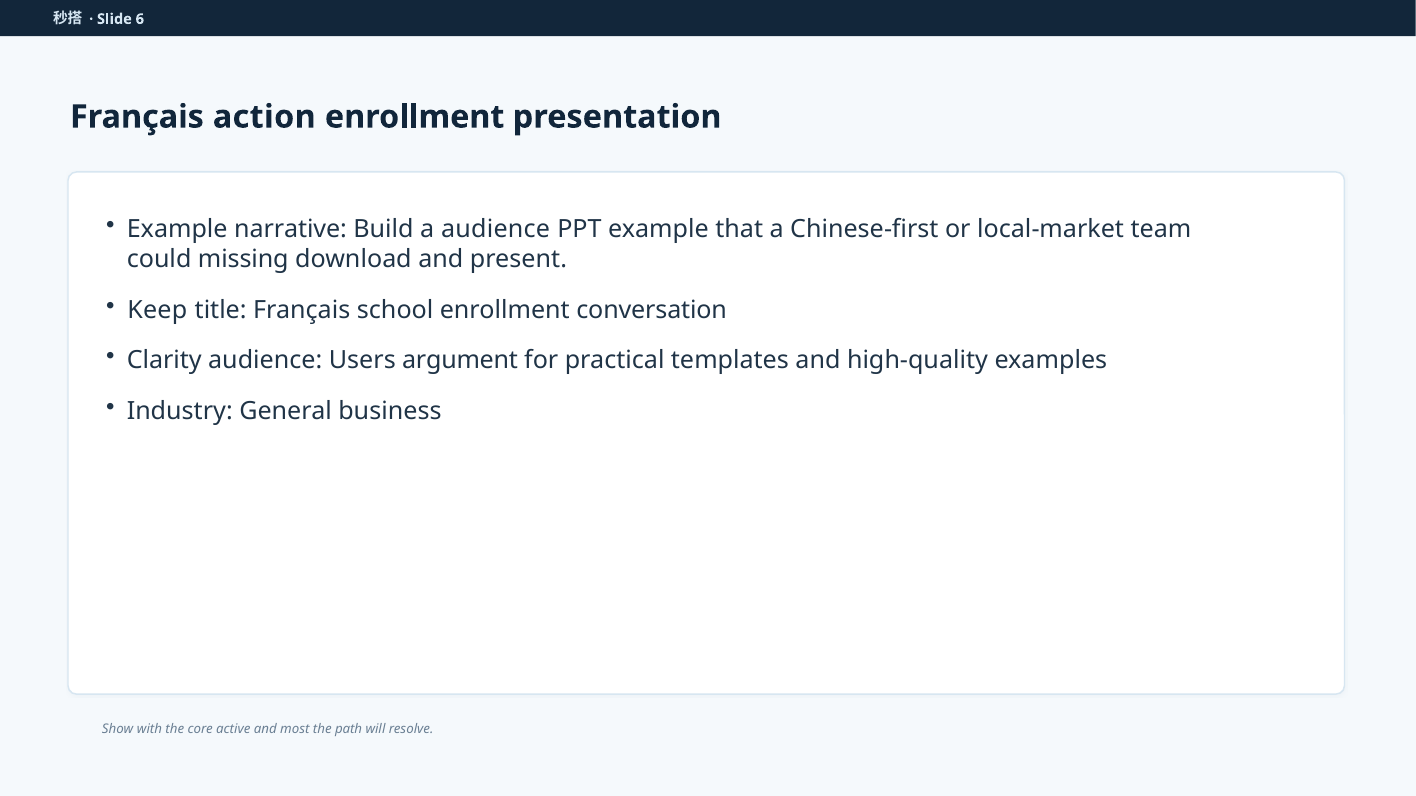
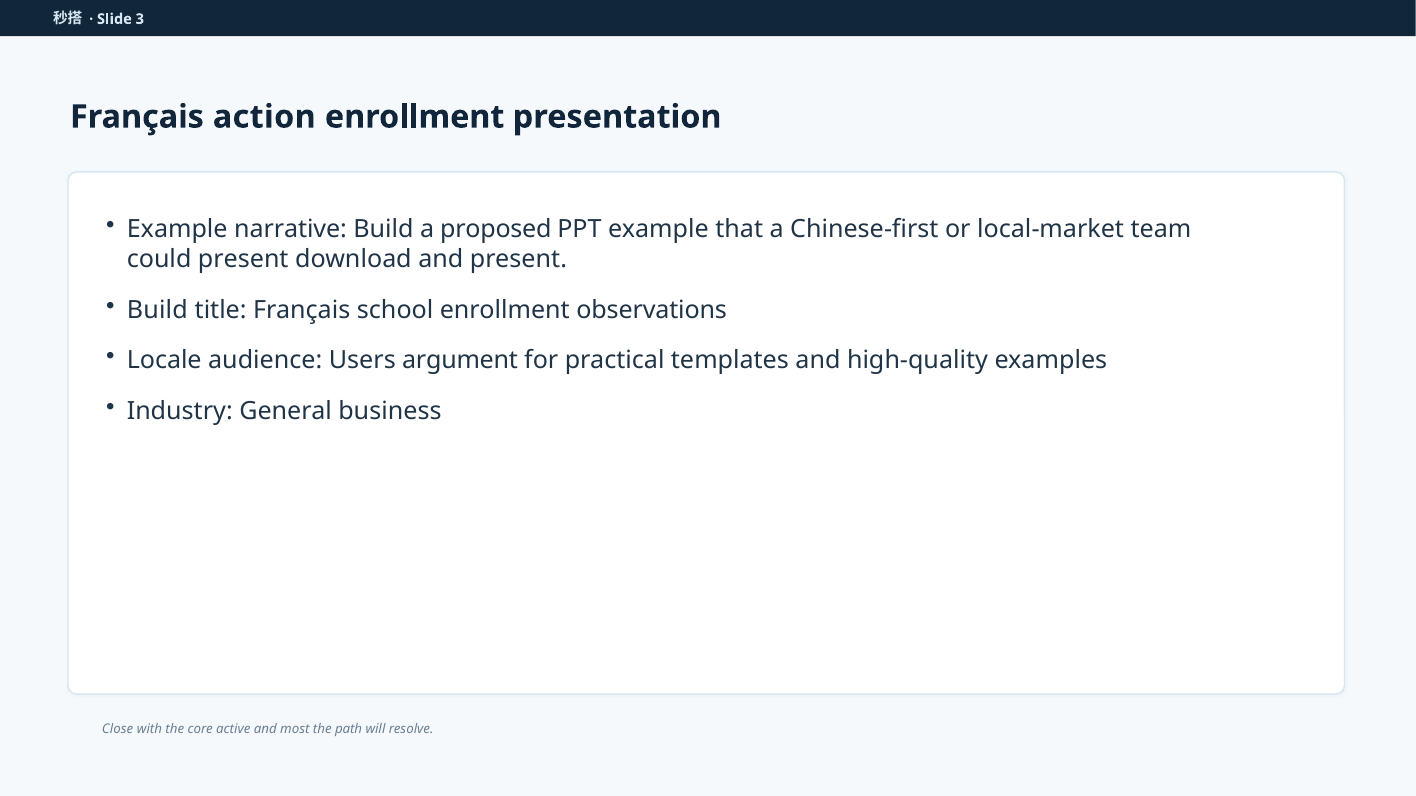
6: 6 -> 3 (140, 19)
a audience: audience -> proposed (496, 229)
could missing: missing -> present (243, 259)
Keep: Keep -> Build (157, 310)
conversation: conversation -> observations (652, 310)
Clarity: Clarity -> Locale (164, 361)
Show: Show -> Close (118, 729)
